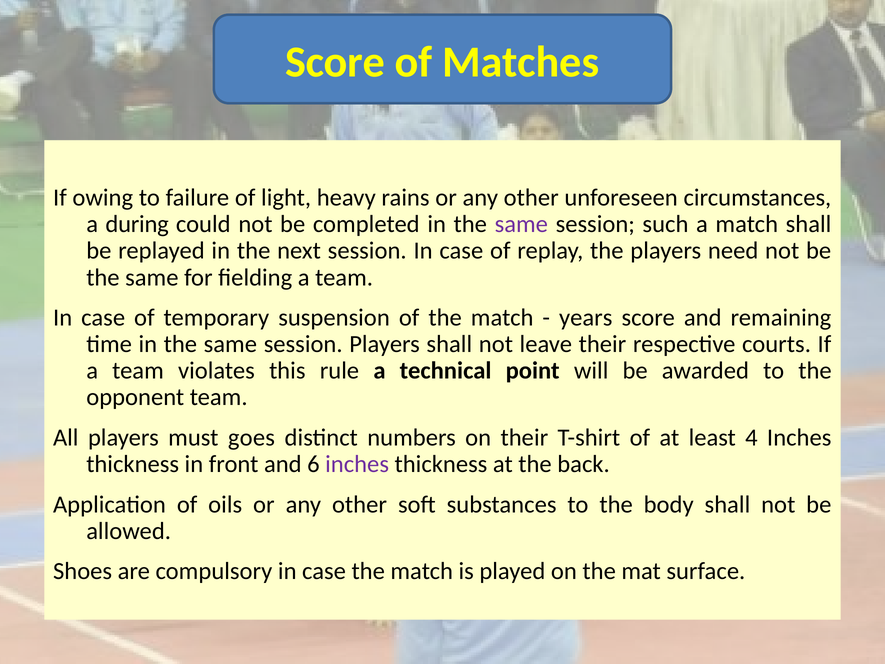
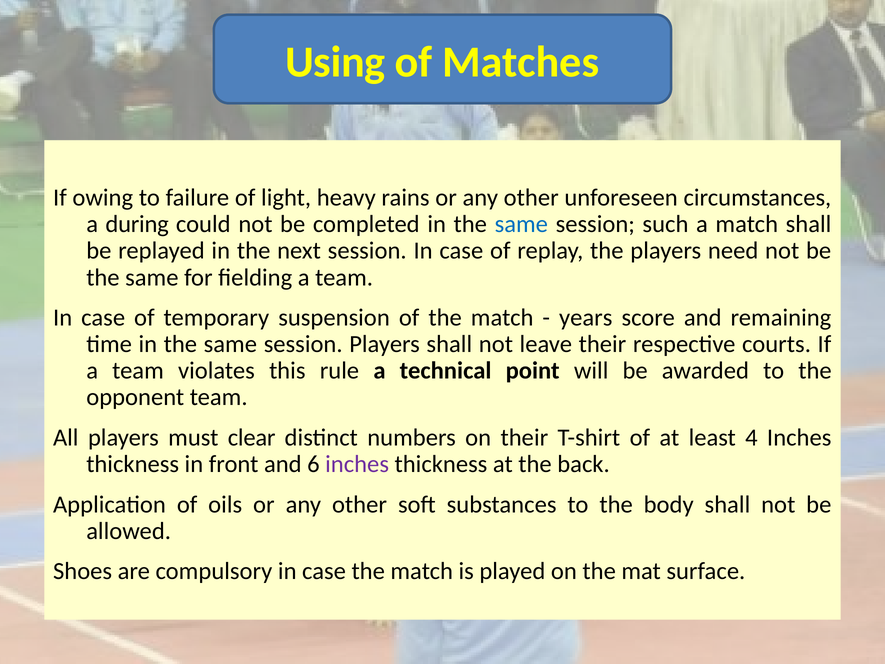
Score: Score -> Using (335, 62)
same colour: purple -> blue (521, 224)
goes: goes -> clear (252, 437)
